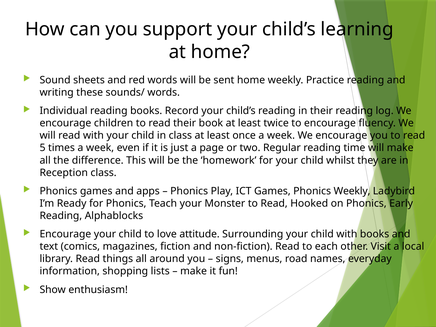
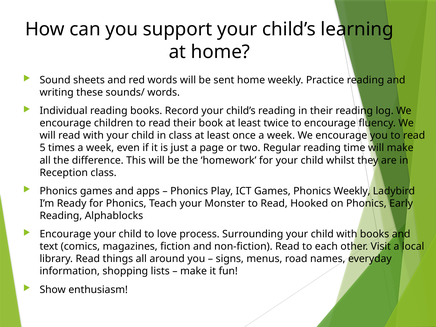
attitude: attitude -> process (199, 234)
